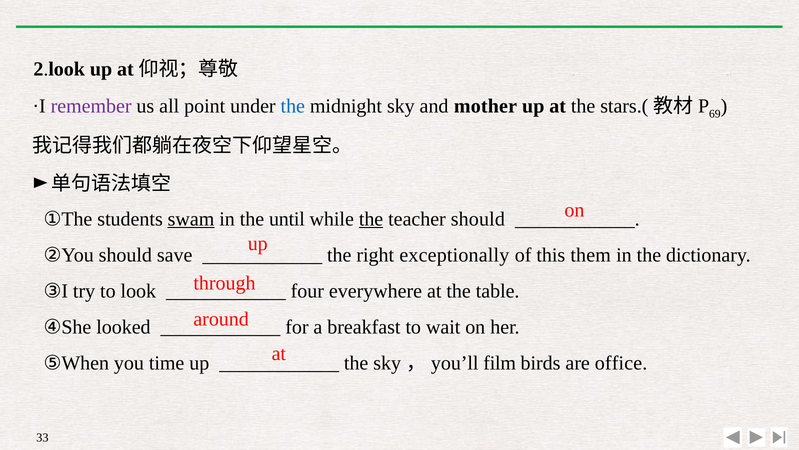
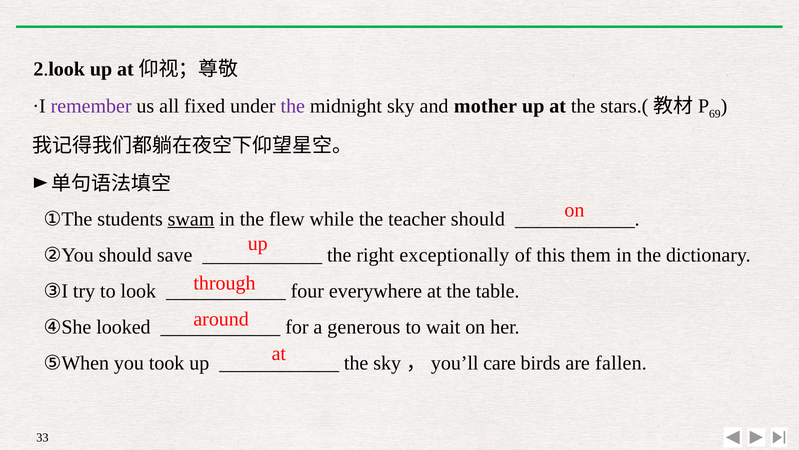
point: point -> fixed (205, 106)
the colour: blue -> purple (293, 106)
until: until -> flew (287, 219)
the underline: present -> none (371, 219)
breakfast: breakfast -> generous (364, 327)
time: time -> took (167, 363)
film: film -> care (500, 363)
office: office -> fallen (621, 363)
